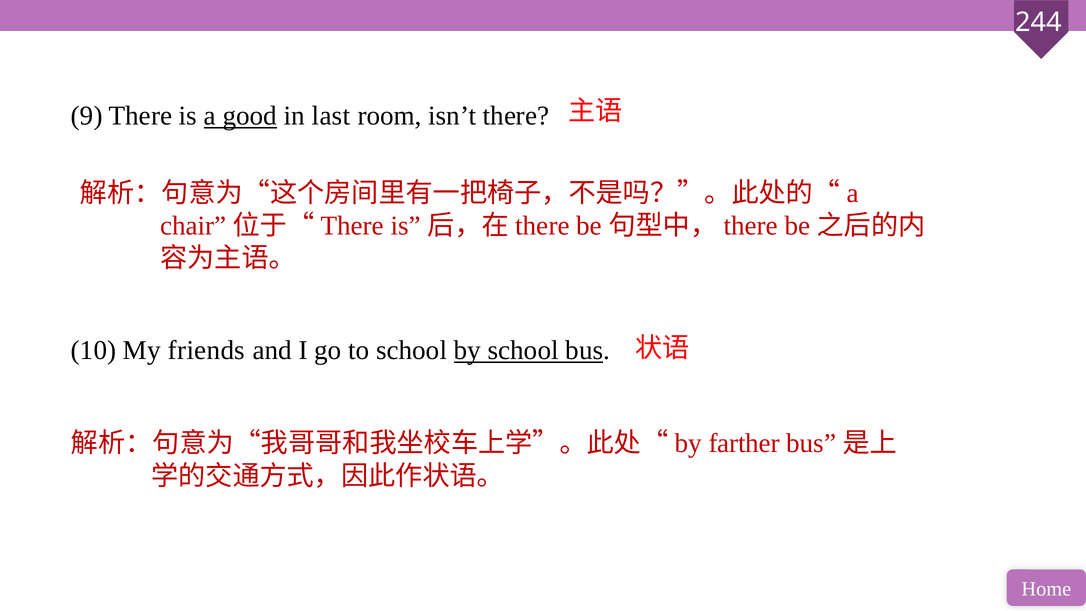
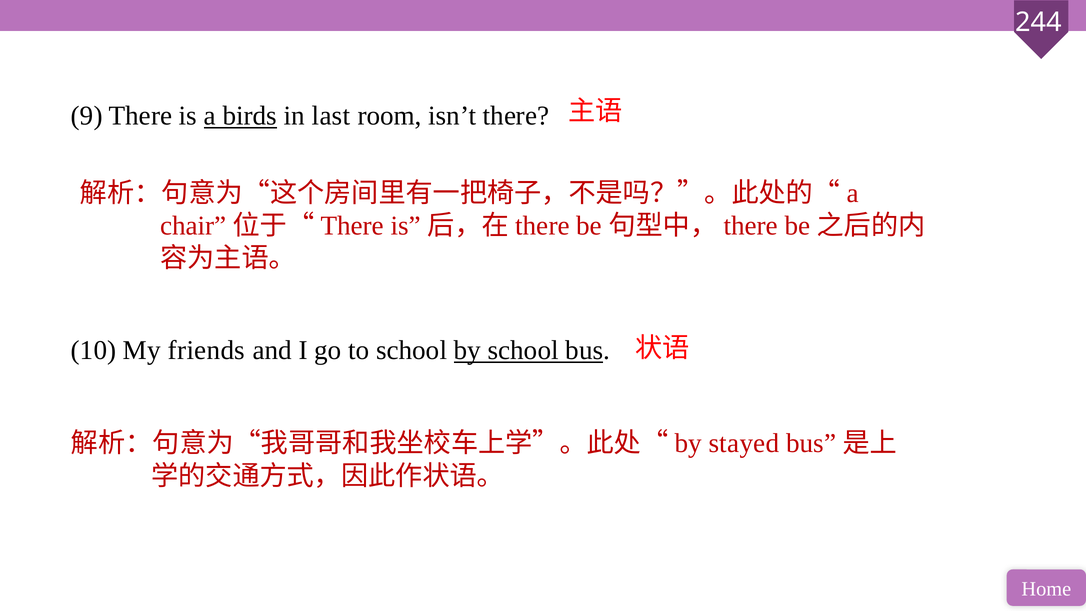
good: good -> birds (250, 116)
farther: farther -> stayed (744, 443)
